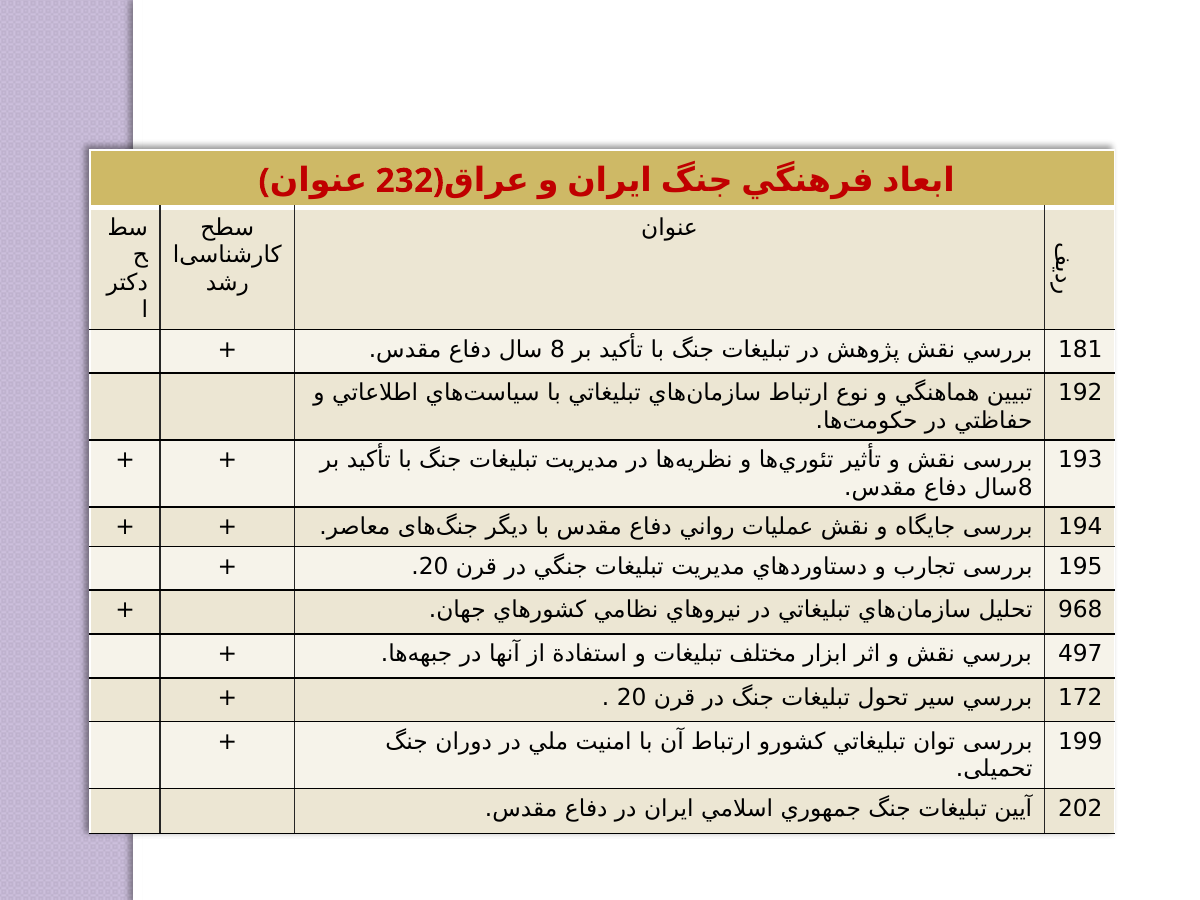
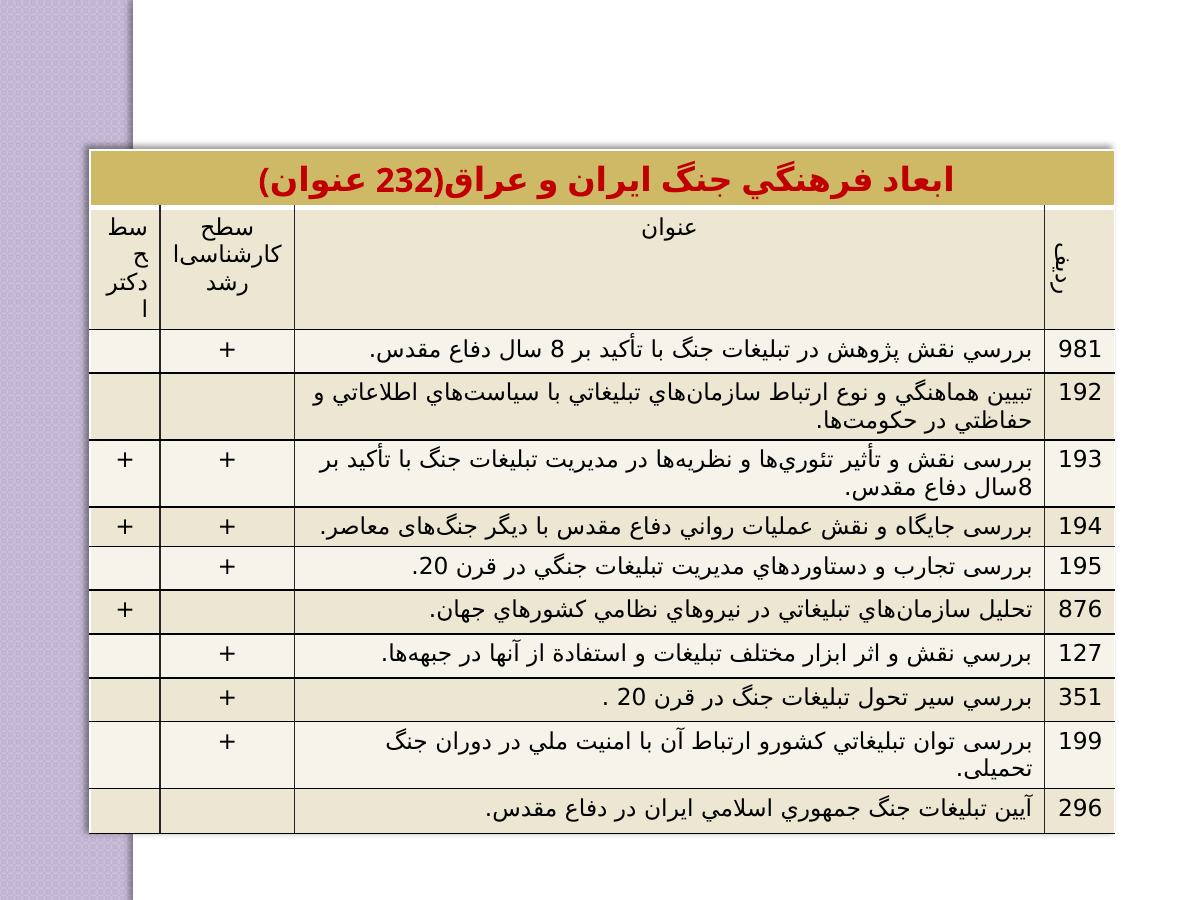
181: 181 -> 981 (1080, 349)
968: 968 -> 876 (1080, 610)
497: 497 -> 127 (1080, 654)
172: 172 -> 351 (1080, 698)
202: 202 -> 296 (1080, 809)
